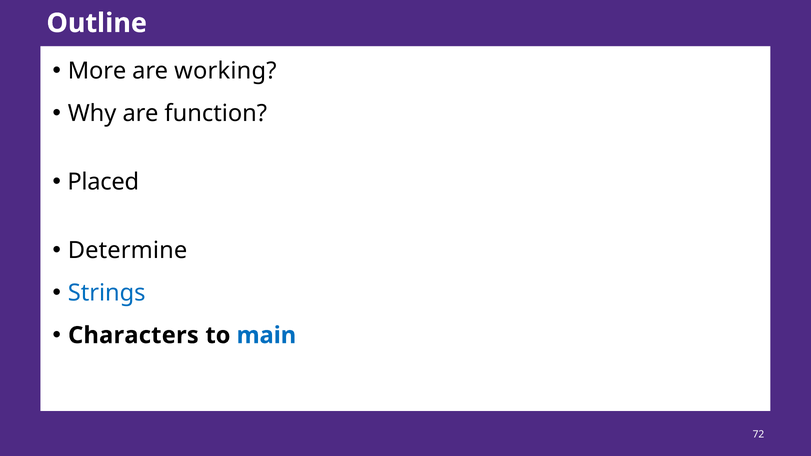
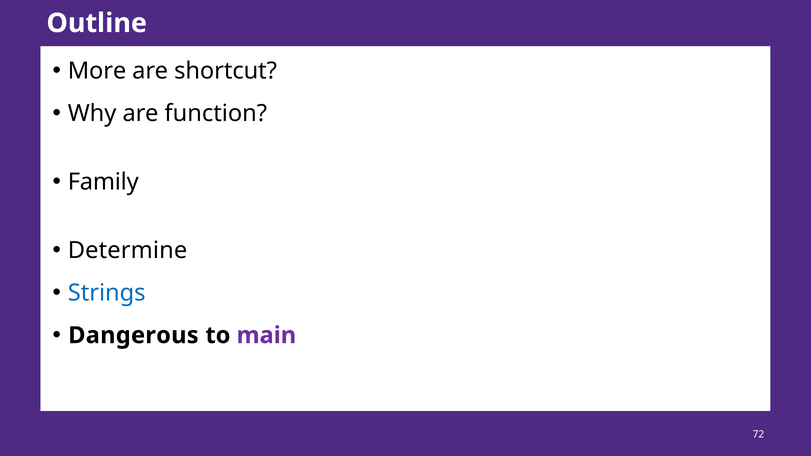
working: working -> shortcut (226, 71)
Placed: Placed -> Family (103, 182)
Characters: Characters -> Dangerous (133, 335)
main colour: blue -> purple (266, 335)
